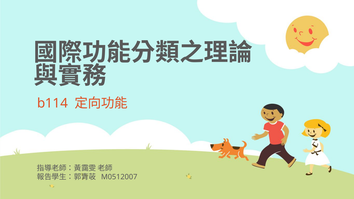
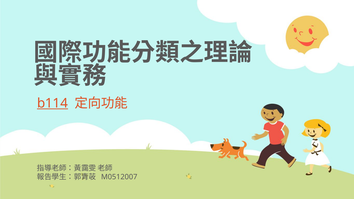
b114 underline: none -> present (52, 103)
